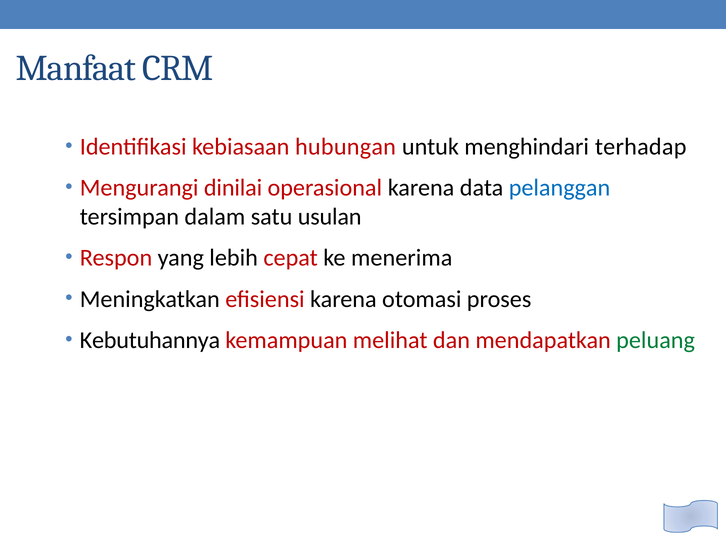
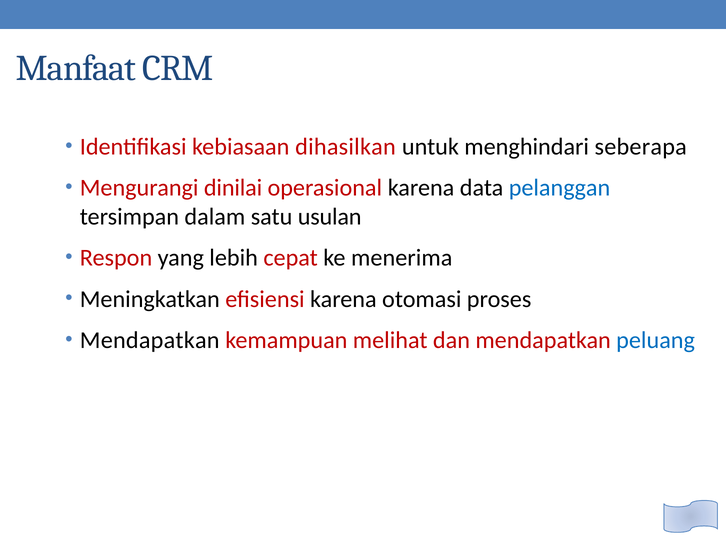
hubungan: hubungan -> dihasilkan (345, 147)
terhadap: terhadap -> seberapa (641, 147)
Kebutuhannya: Kebutuhannya -> Mendapatkan (150, 340)
peluang colour: green -> blue (656, 340)
